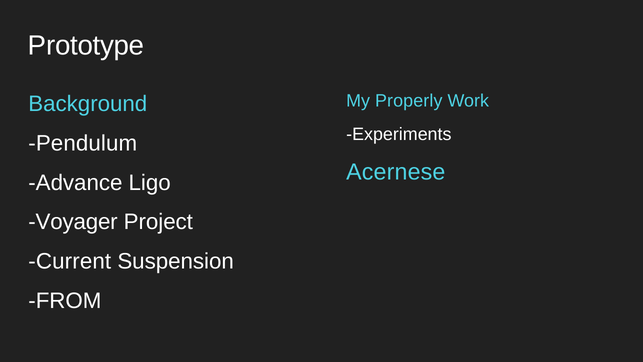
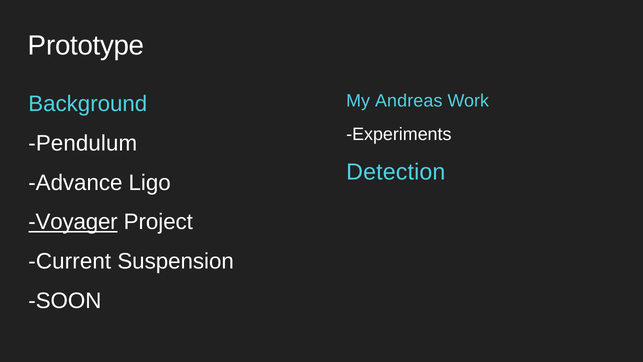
Properly: Properly -> Andreas (409, 101)
Acernese: Acernese -> Detection (396, 172)
Voyager underline: none -> present (73, 222)
FROM: FROM -> SOON (65, 300)
